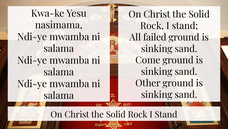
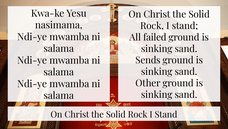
Come: Come -> Sends (148, 60)
